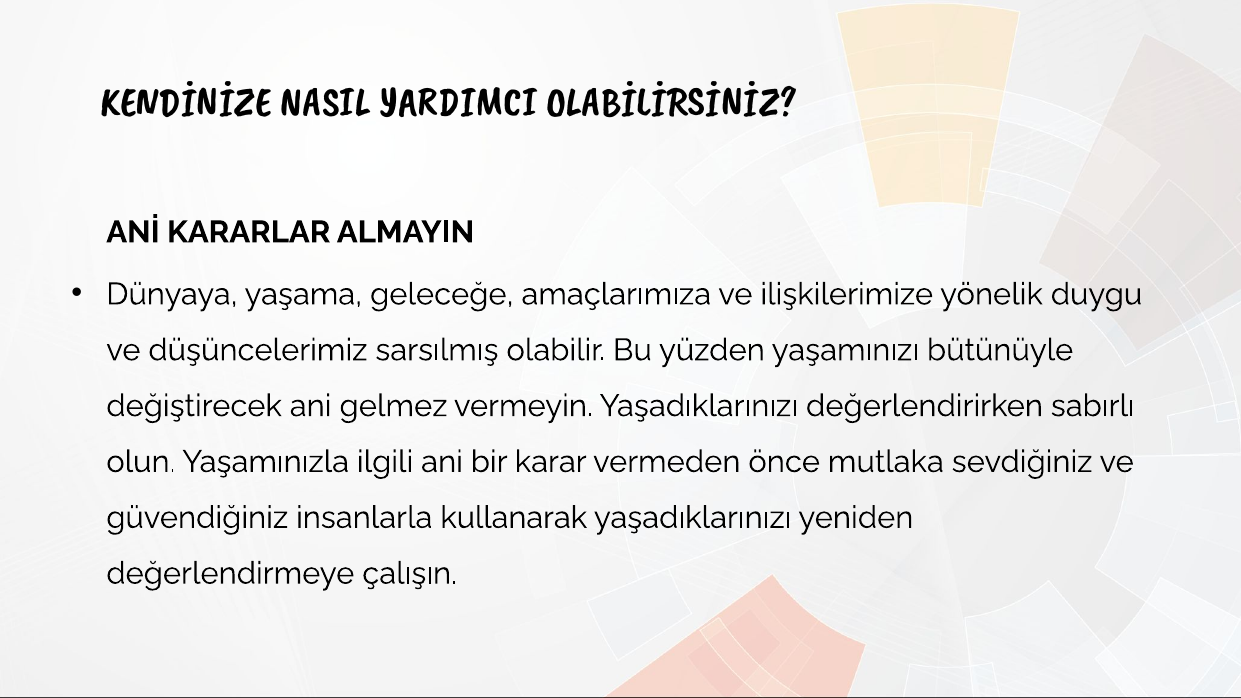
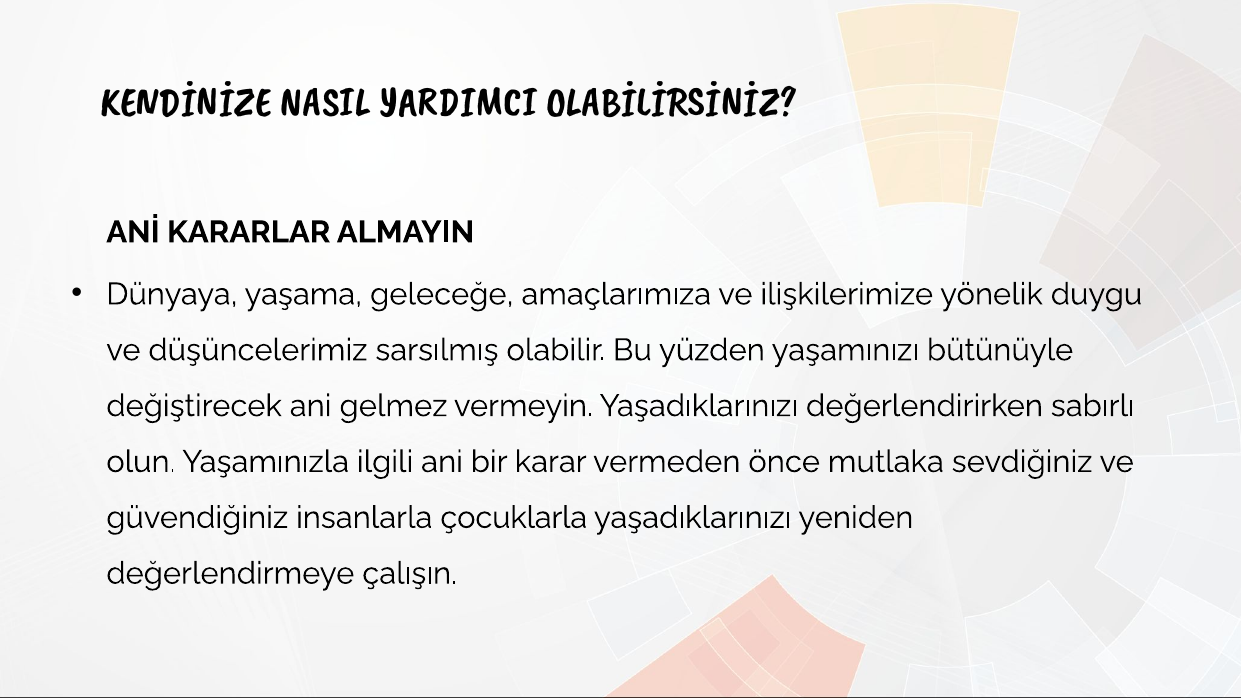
kullanarak: kullanarak -> çocuklarla (514, 518)
